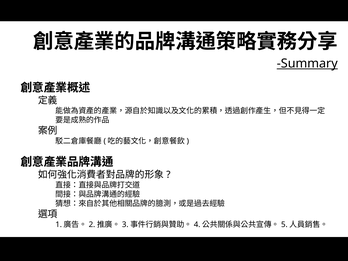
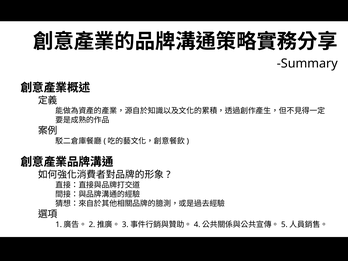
Summary underline: present -> none (307, 63)
